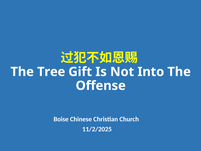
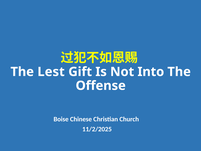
Tree: Tree -> Lest (51, 72)
